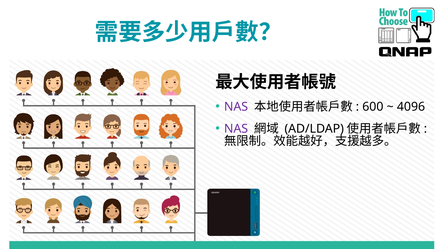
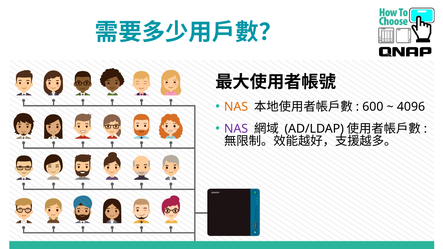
NAS colour: purple -> orange (236, 107)
